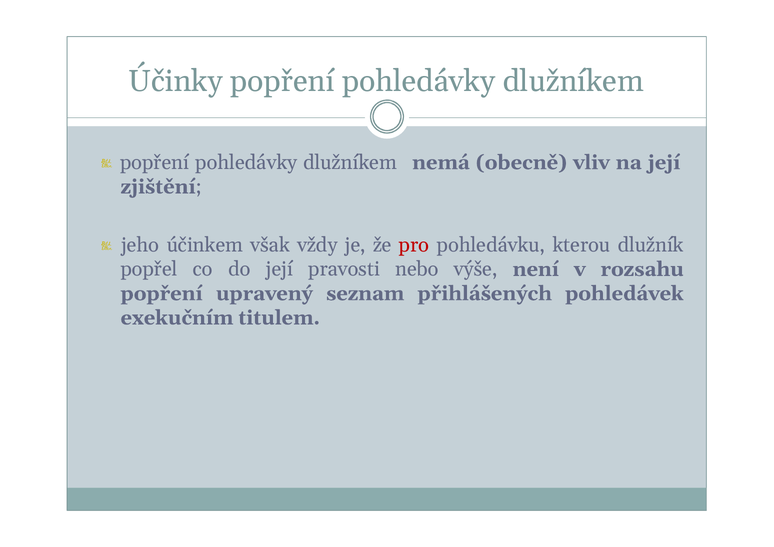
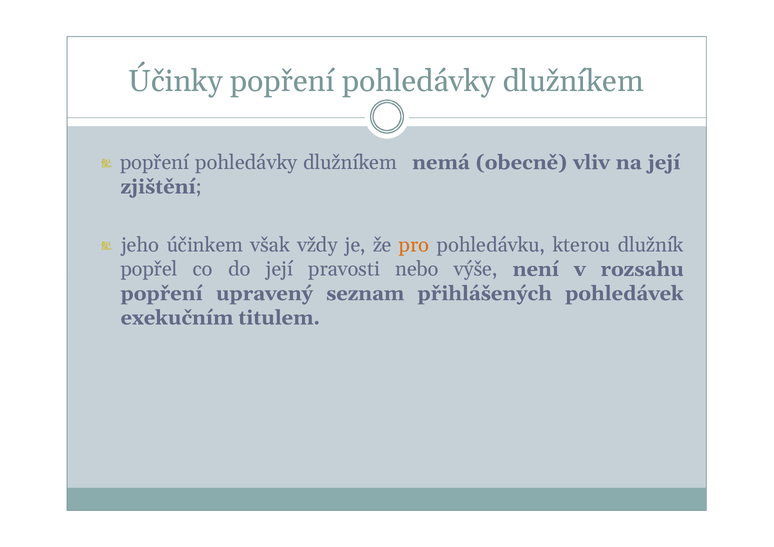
pro colour: red -> orange (414, 245)
